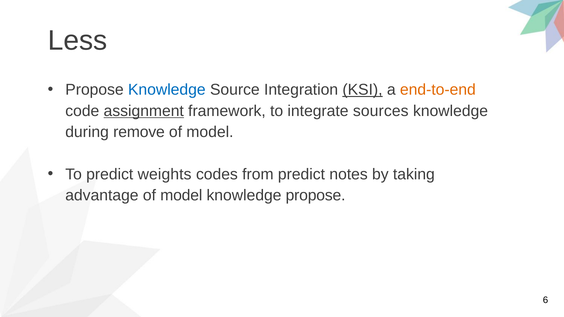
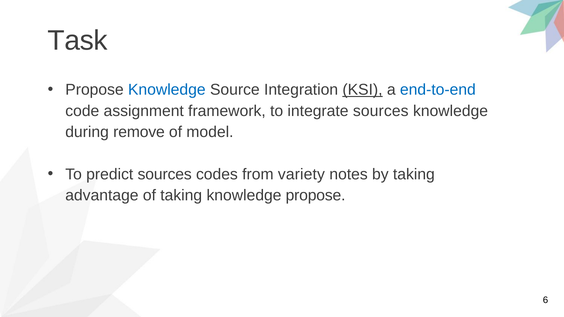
Less: Less -> Task (78, 41)
end-to-end colour: orange -> blue (438, 90)
assignment underline: present -> none (144, 111)
predict weights: weights -> sources (165, 174)
from predict: predict -> variety (301, 174)
advantage of model: model -> taking (181, 196)
